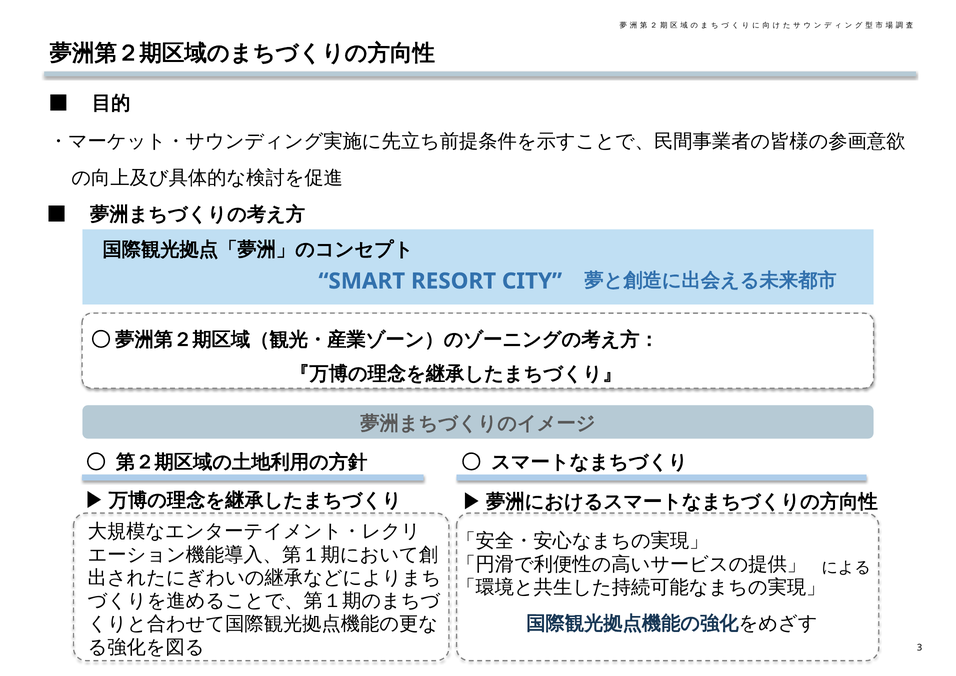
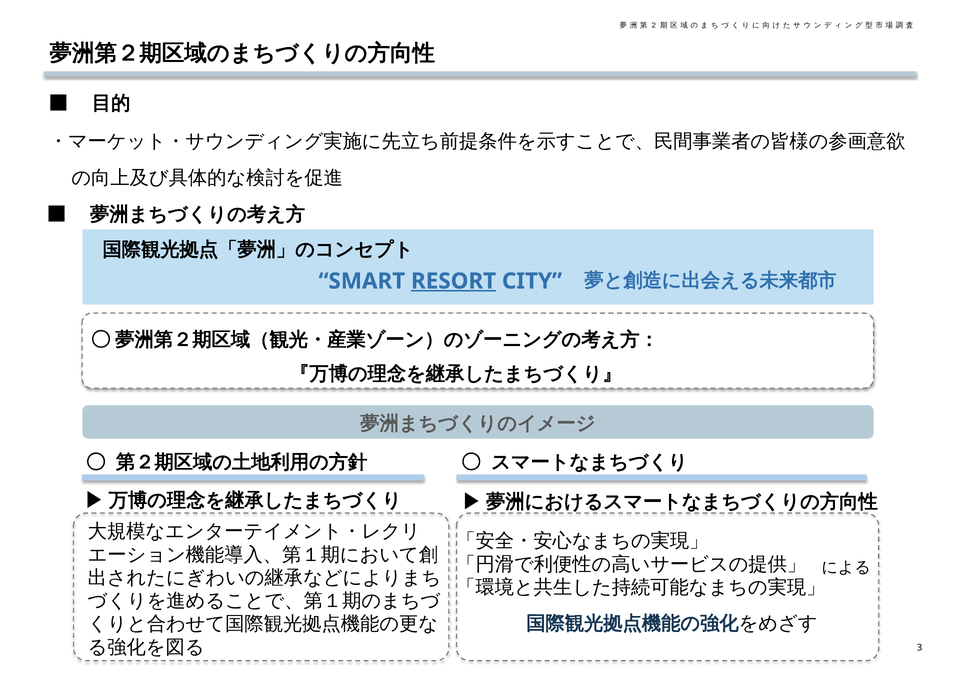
RESORT underline: none -> present (454, 281)
